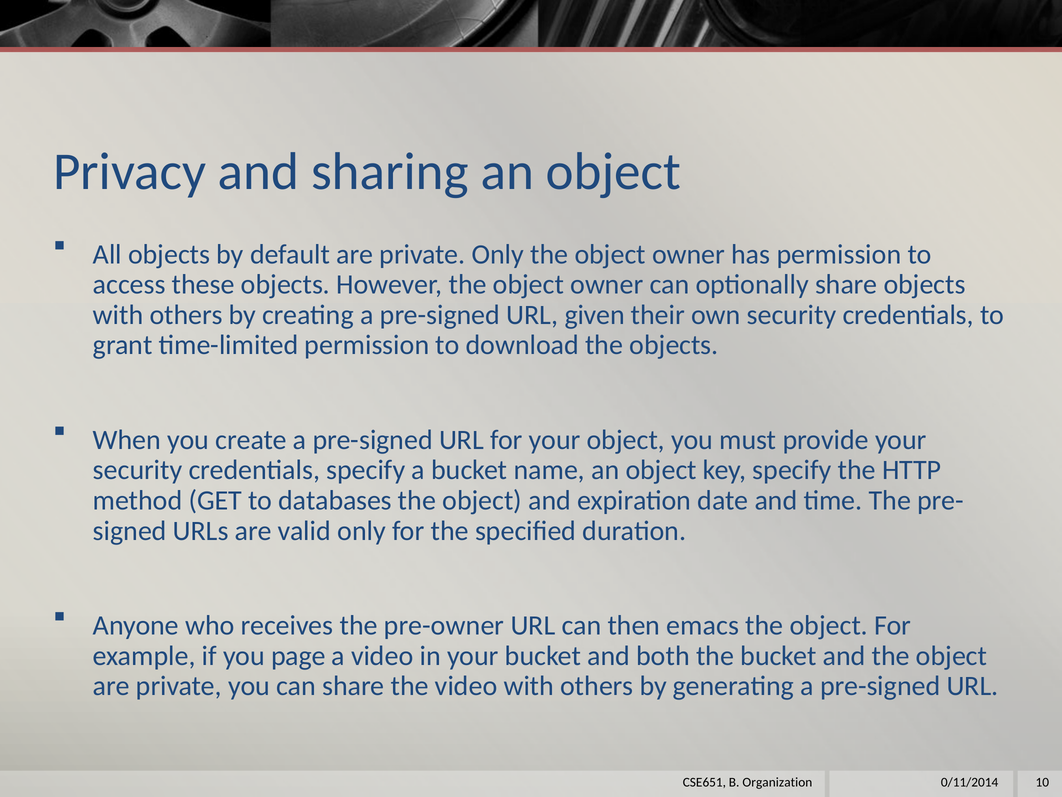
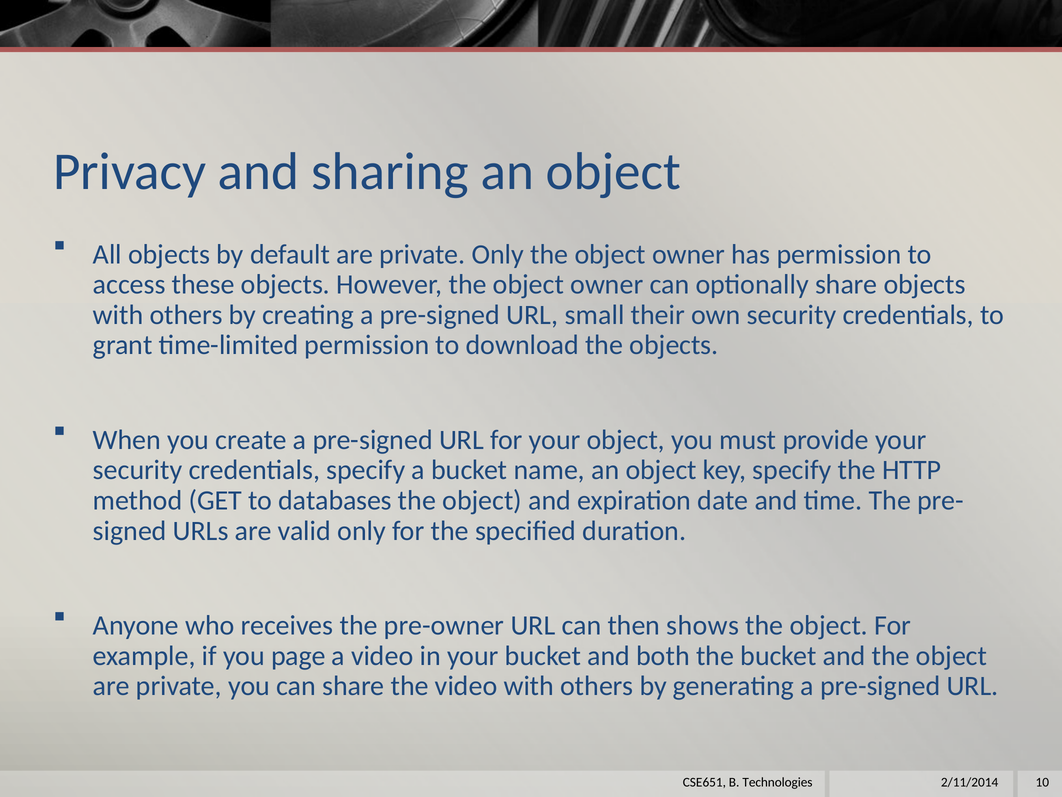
given: given -> small (595, 315)
emacs: emacs -> shows (703, 625)
Organization: Organization -> Technologies (777, 782)
0/11/2014: 0/11/2014 -> 2/11/2014 (970, 782)
